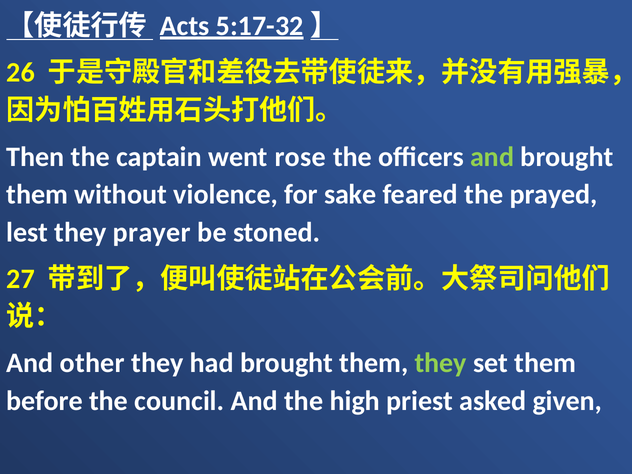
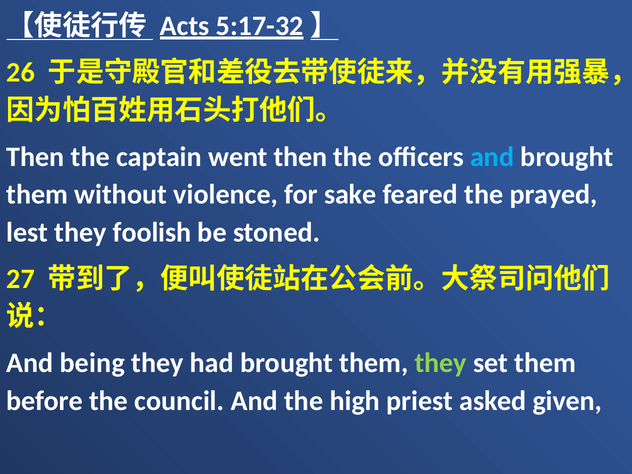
went rose: rose -> then (301, 157)
and colour: light green -> light blue (492, 157)
prayer: prayer -> foolish (152, 232)
other: other -> being (92, 363)
